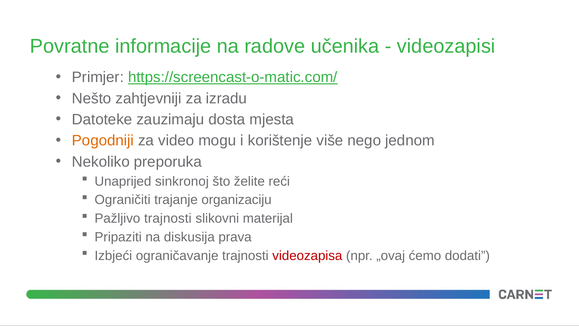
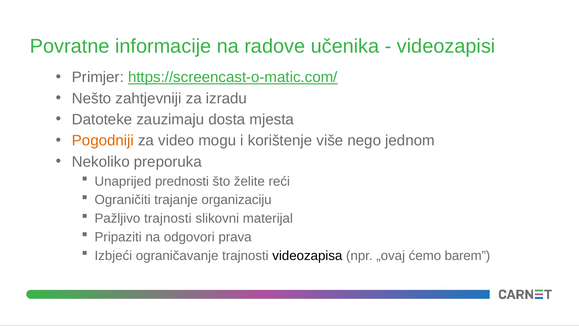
sinkronoj: sinkronoj -> prednosti (182, 181)
diskusija: diskusija -> odgovori (189, 237)
videozapisa colour: red -> black (307, 256)
dodati: dodati -> barem (467, 256)
